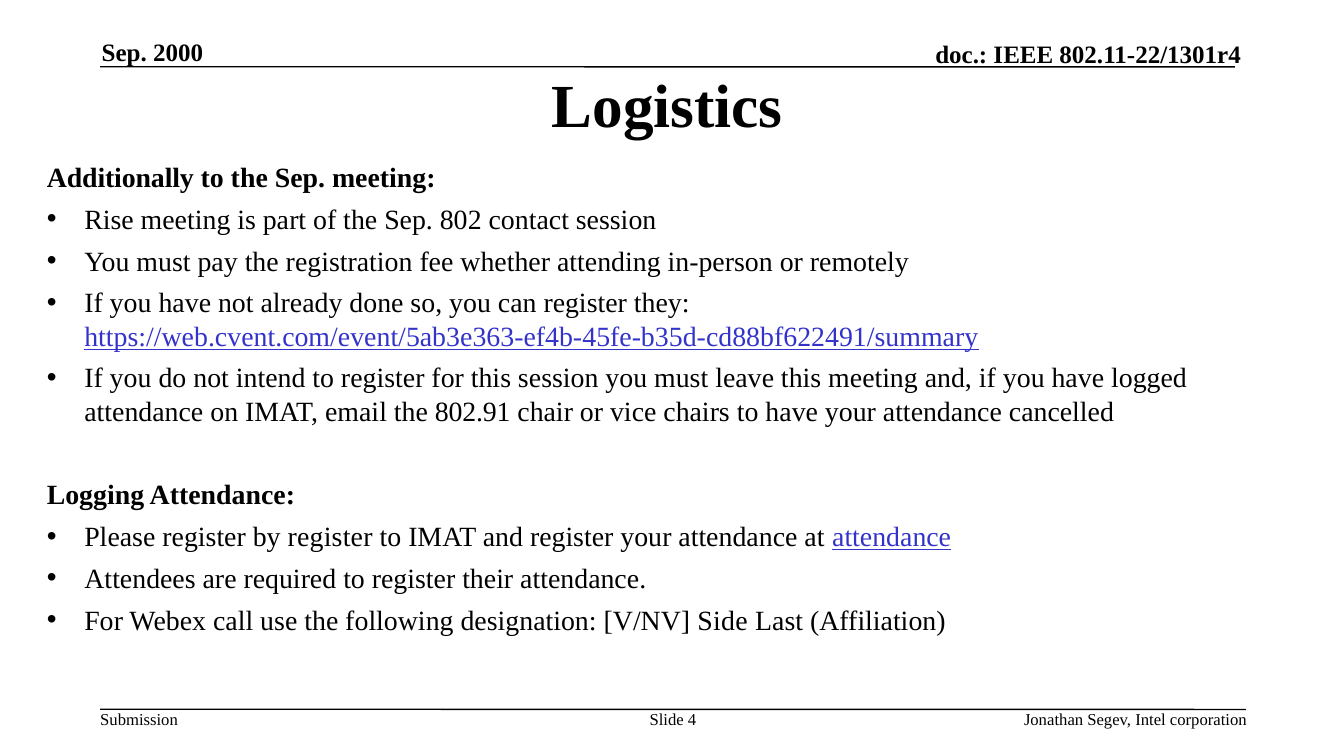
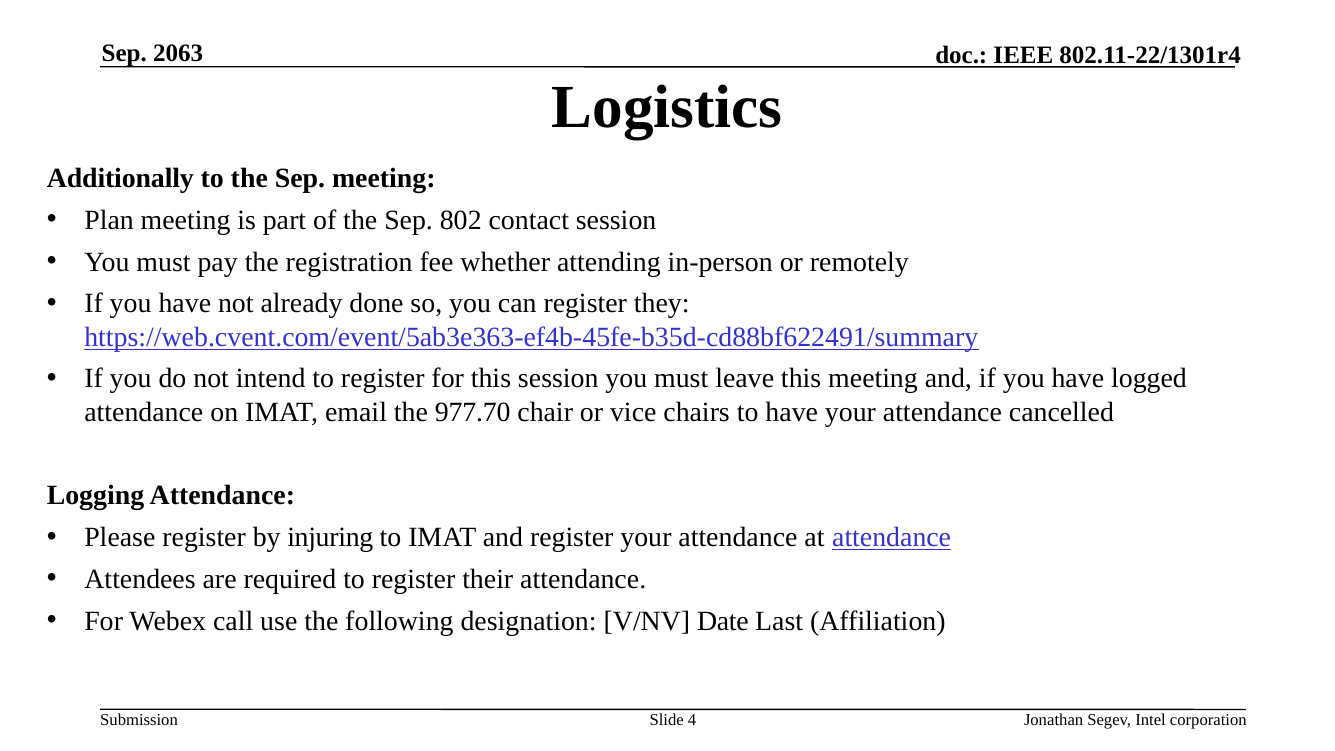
2000: 2000 -> 2063 (178, 53)
Rise: Rise -> Plan (109, 220)
802.91: 802.91 -> 977.70 (473, 412)
by register: register -> injuring (330, 537)
Side: Side -> Date (723, 621)
